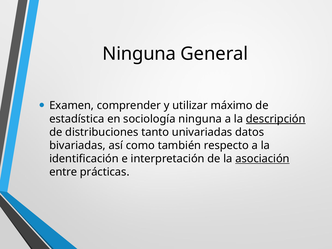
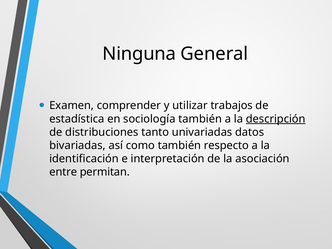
máximo: máximo -> trabajos (232, 106)
sociología ninguna: ninguna -> también (200, 119)
asociación underline: present -> none (262, 159)
prácticas: prácticas -> permitan (105, 172)
